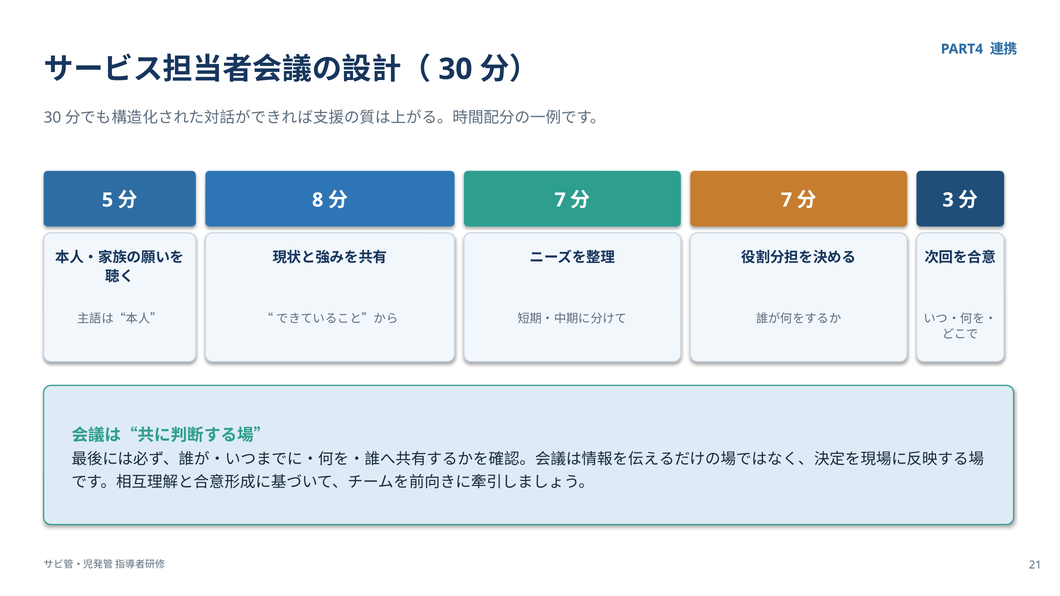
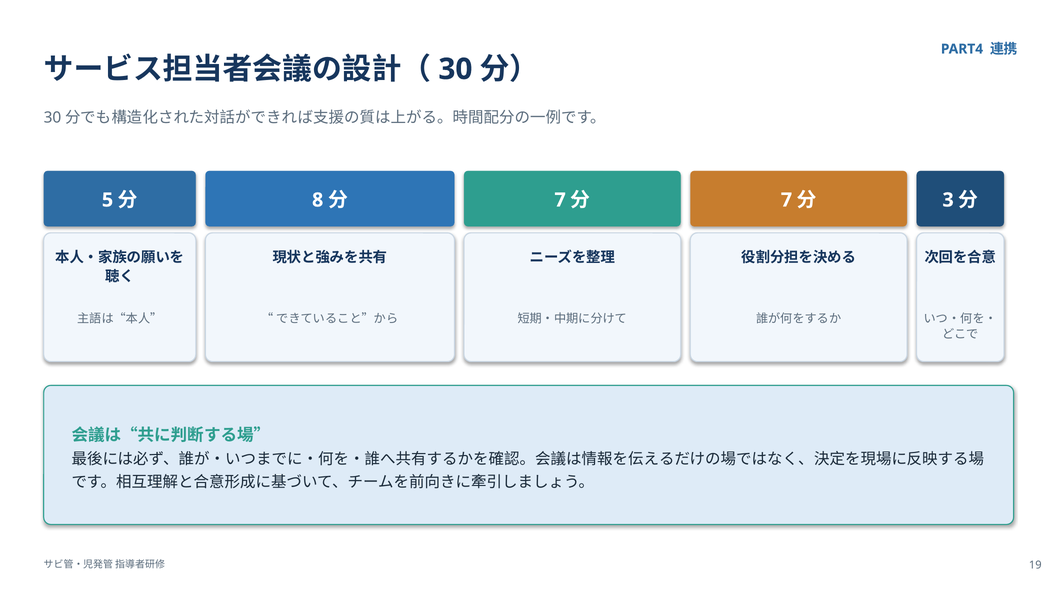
21: 21 -> 19 (1035, 565)
